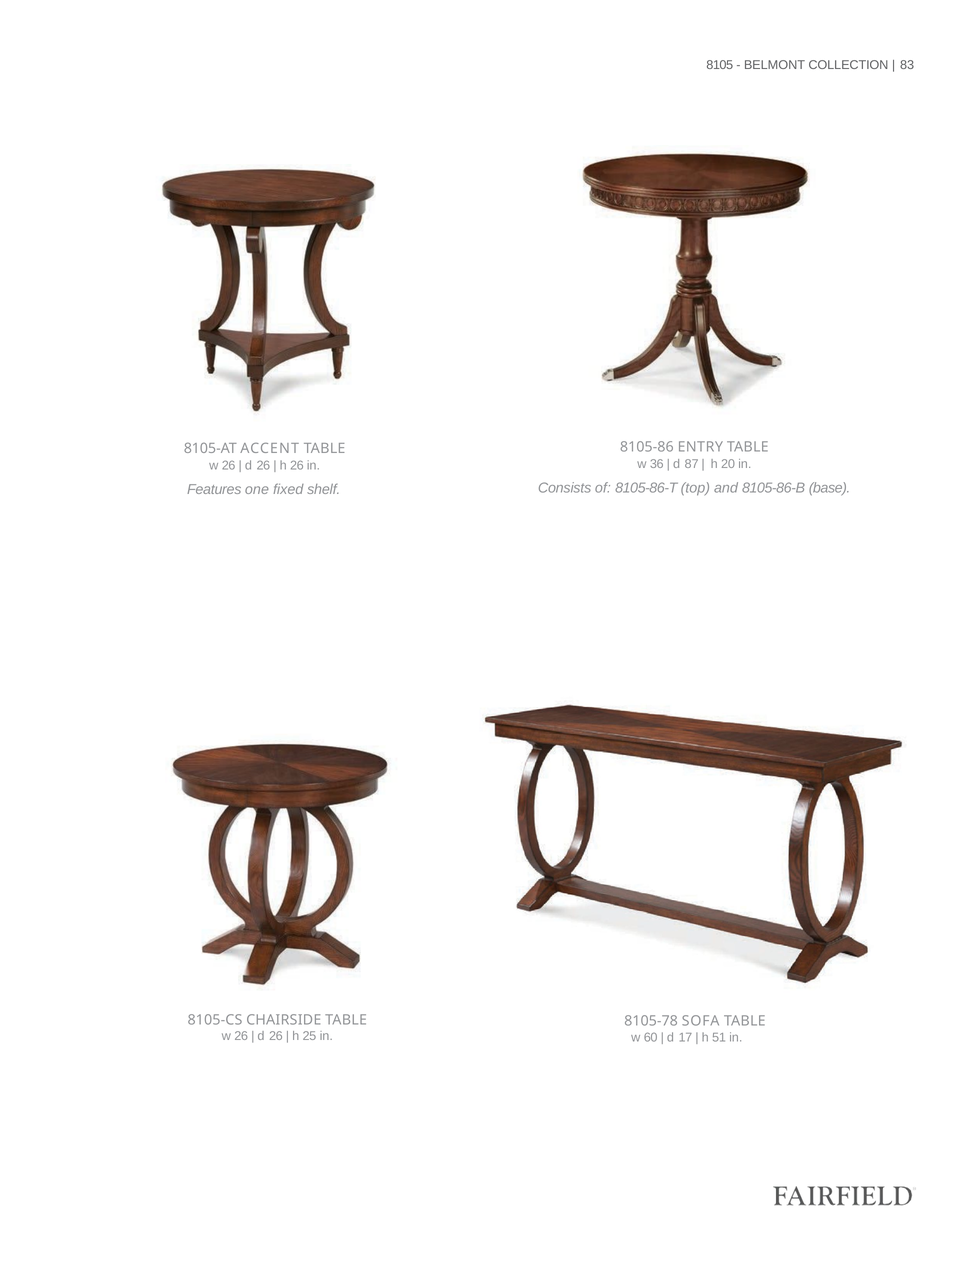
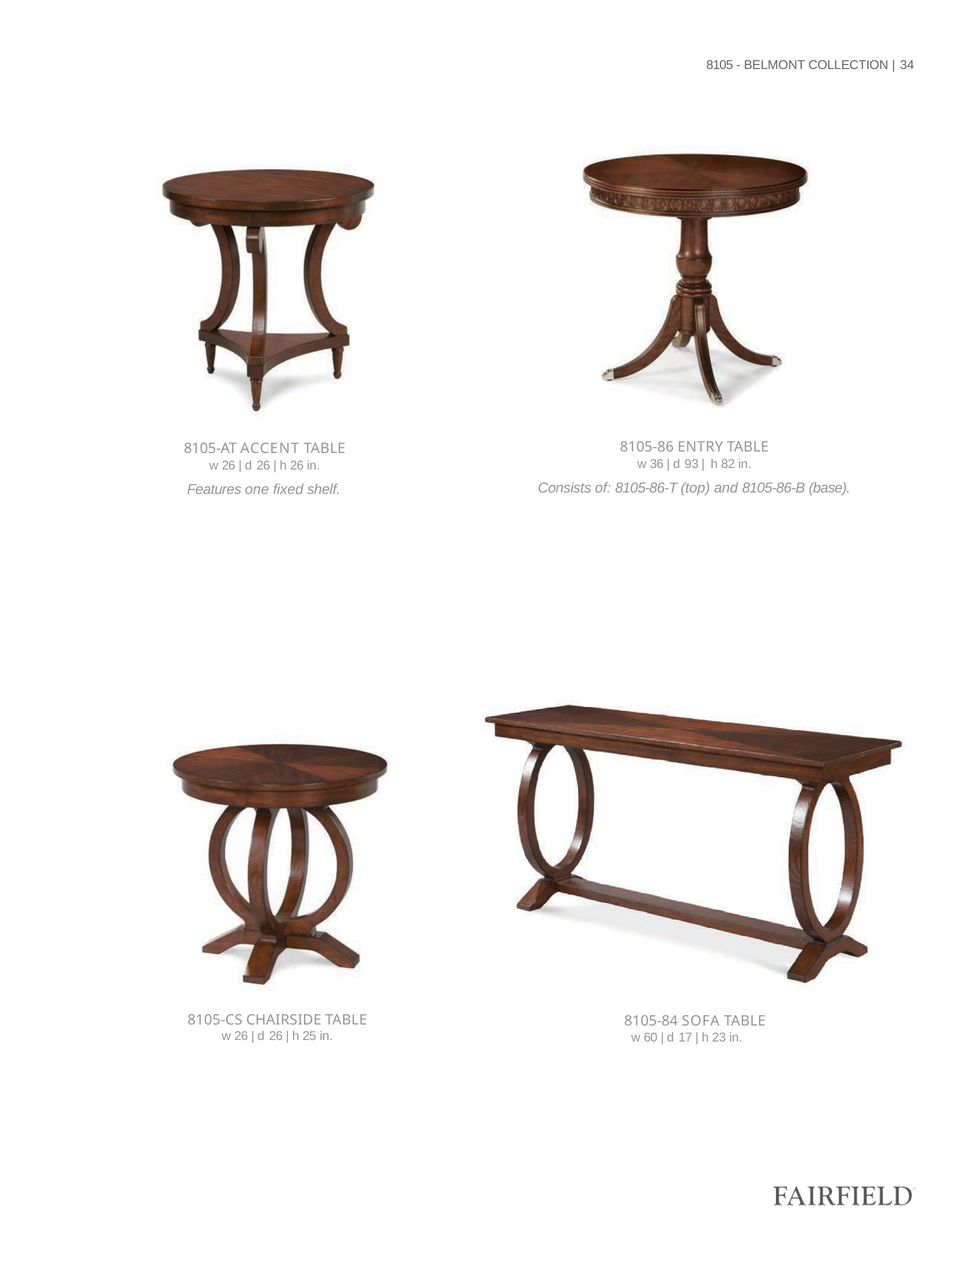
83: 83 -> 34 (907, 65)
87: 87 -> 93 (692, 464)
20: 20 -> 82 (728, 464)
8105-78: 8105-78 -> 8105-84 (651, 1021)
51: 51 -> 23 (719, 1037)
